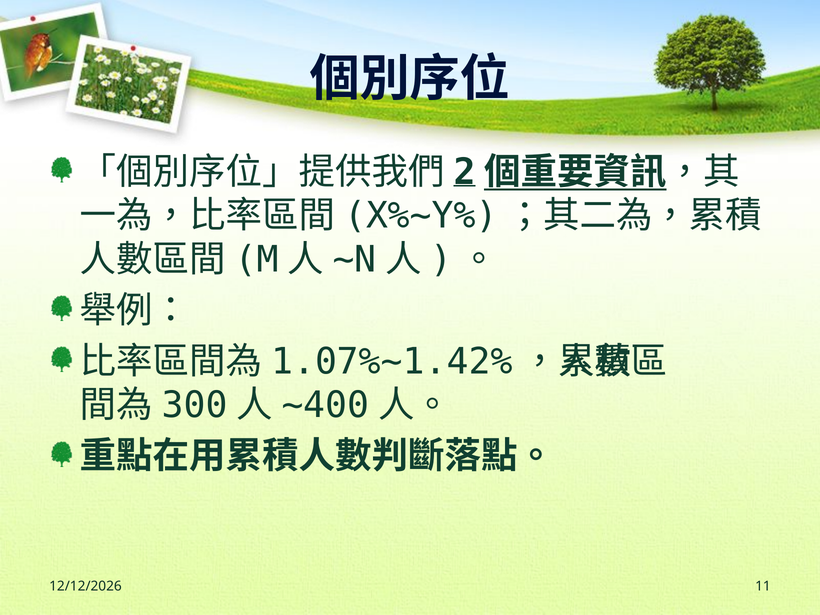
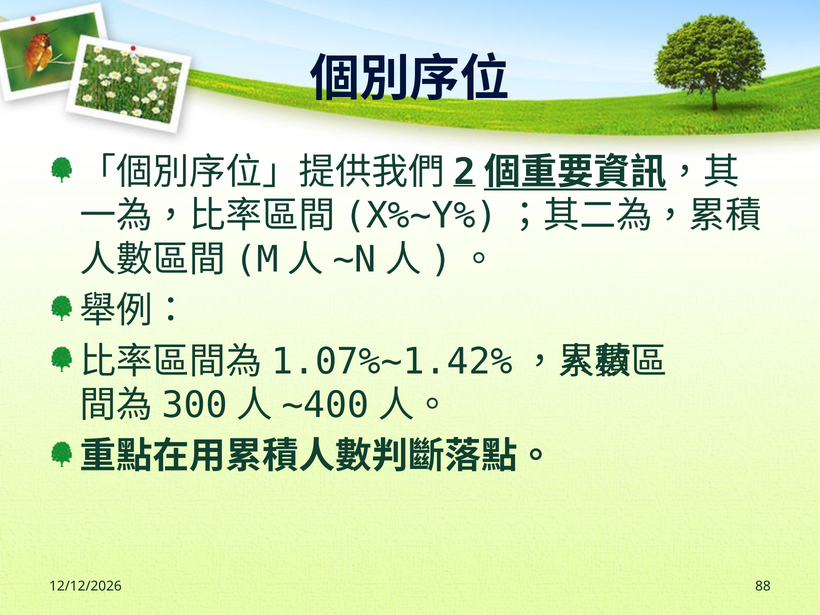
11: 11 -> 88 (763, 586)
